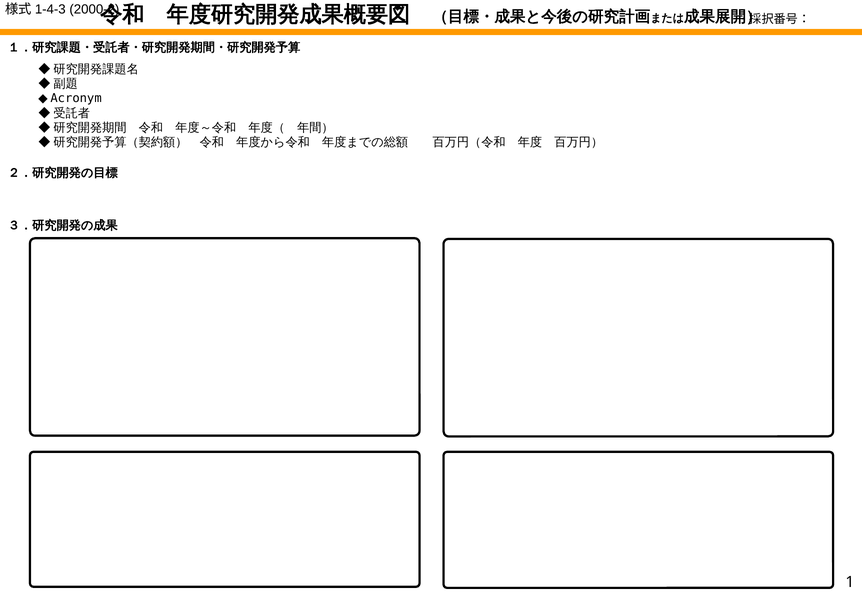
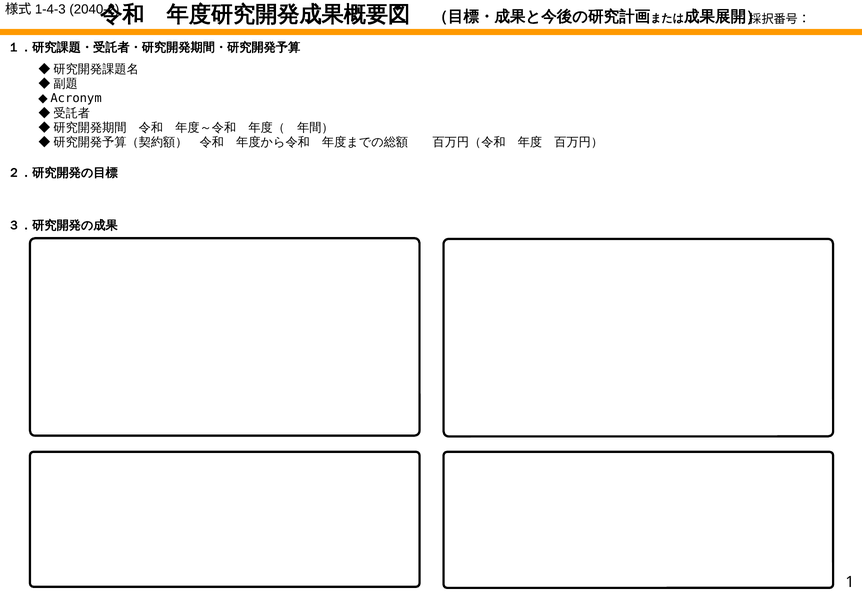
2000-2: 2000-2 -> 2040-2 (94, 9)
